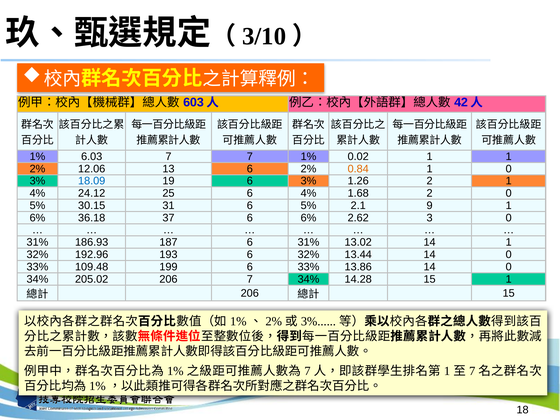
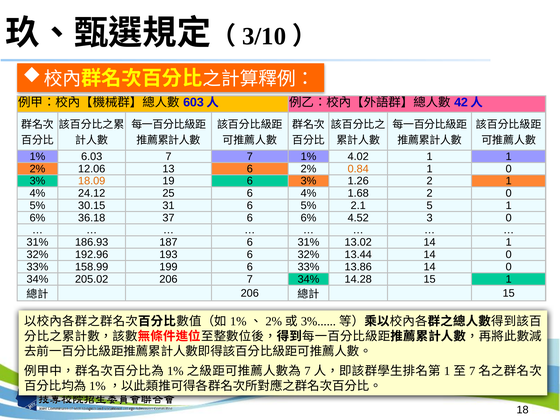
0.02: 0.02 -> 4.02 (358, 156)
18.09 colour: blue -> orange (92, 181)
9: 9 -> 5 (430, 206)
2.62: 2.62 -> 4.52 (358, 218)
109.48: 109.48 -> 158.99 (92, 267)
